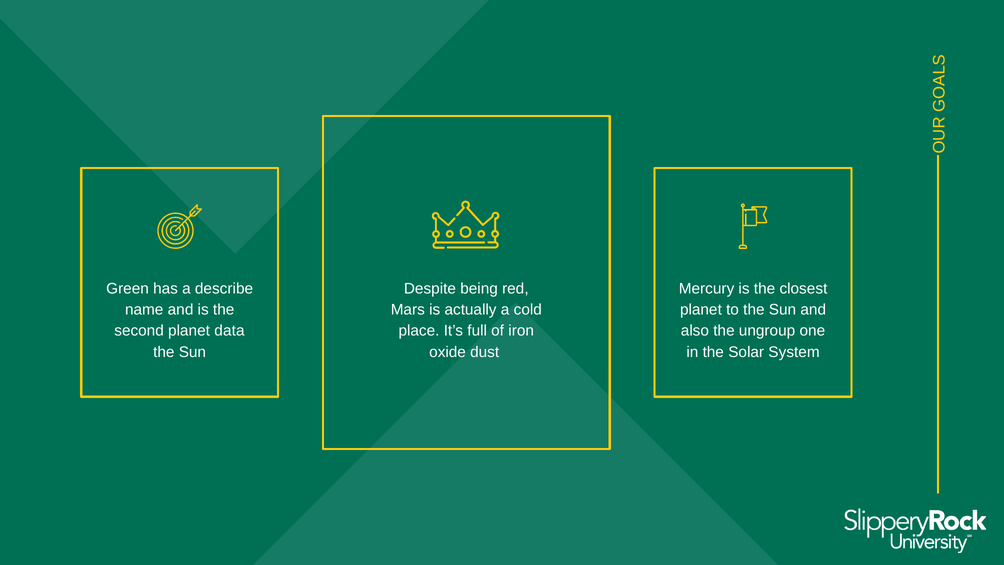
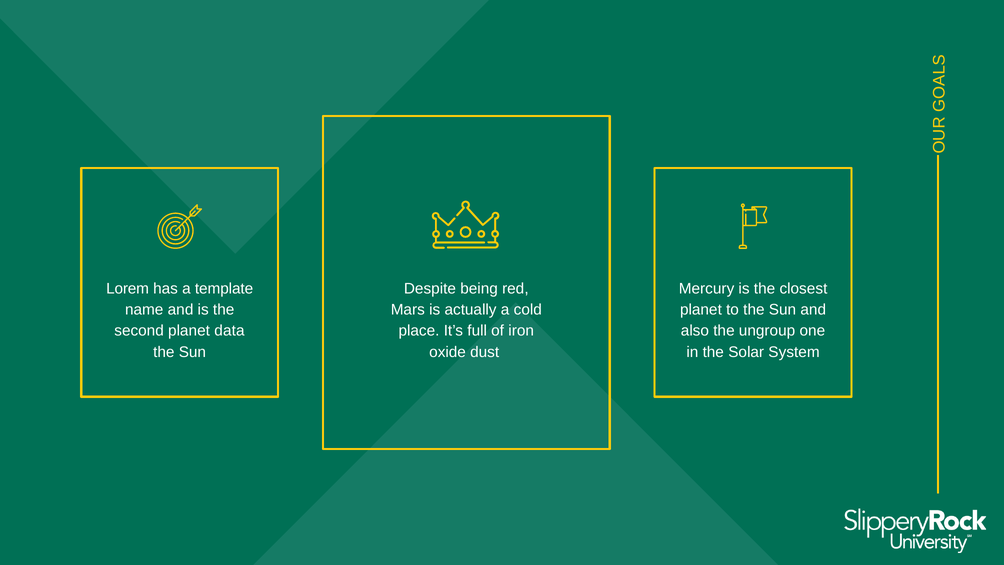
Green: Green -> Lorem (128, 288)
describe: describe -> template (224, 288)
